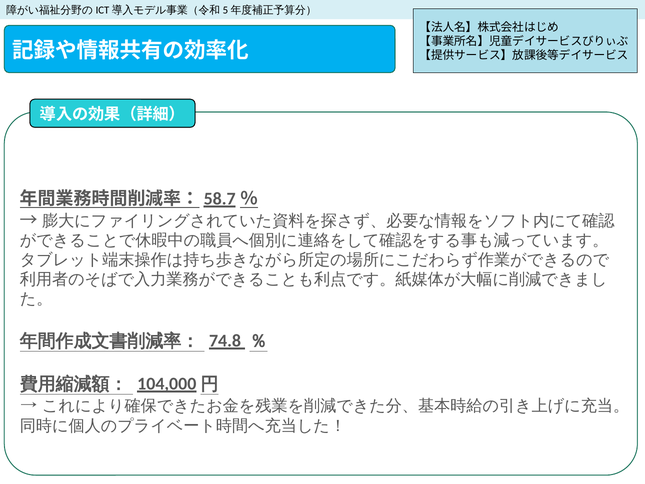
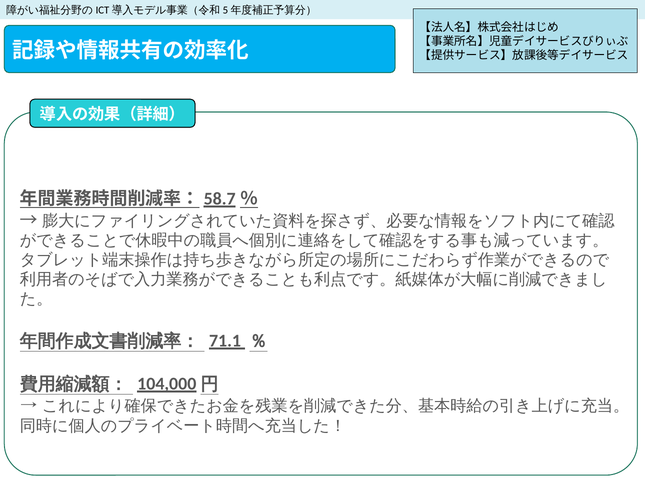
74.8: 74.8 -> 71.1 (225, 341)
